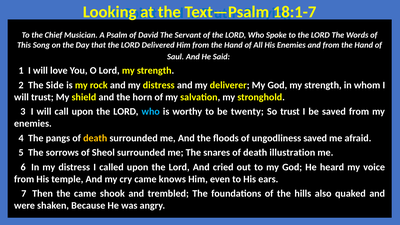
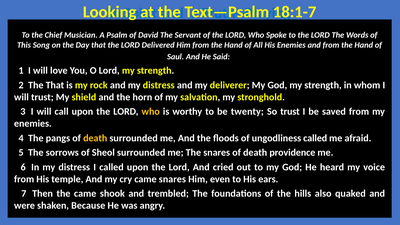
The Side: Side -> That (55, 85)
who colour: light blue -> yellow (151, 112)
ungodliness saved: saved -> called (315, 138)
illustration: illustration -> providence (292, 153)
came knows: knows -> snares (172, 179)
